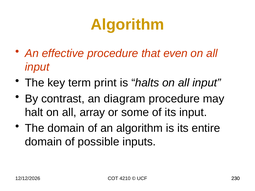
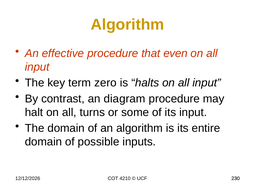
print: print -> zero (105, 83)
array: array -> turns (92, 112)
